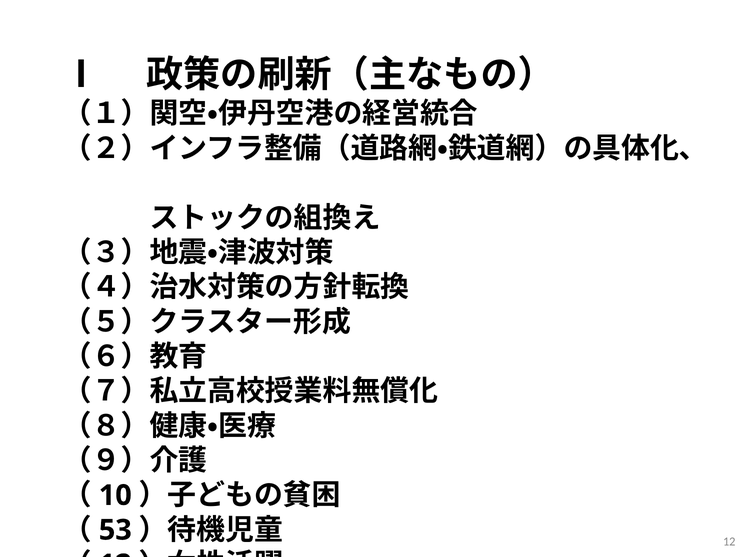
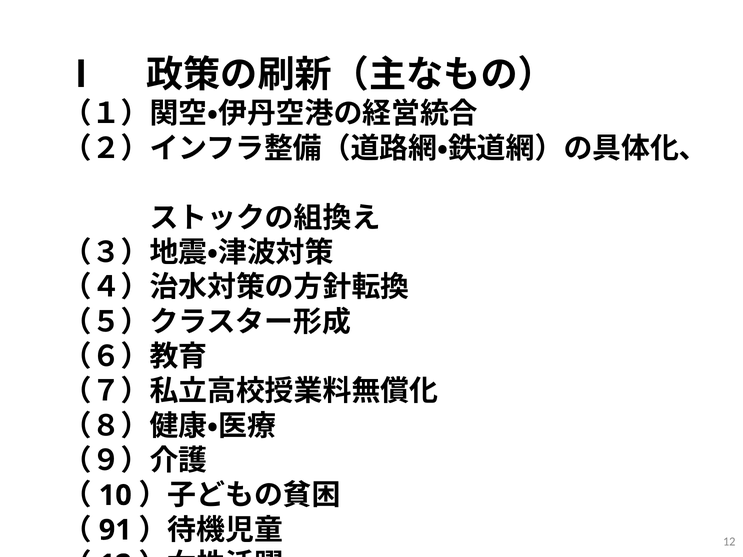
53: 53 -> 91 (115, 530)
